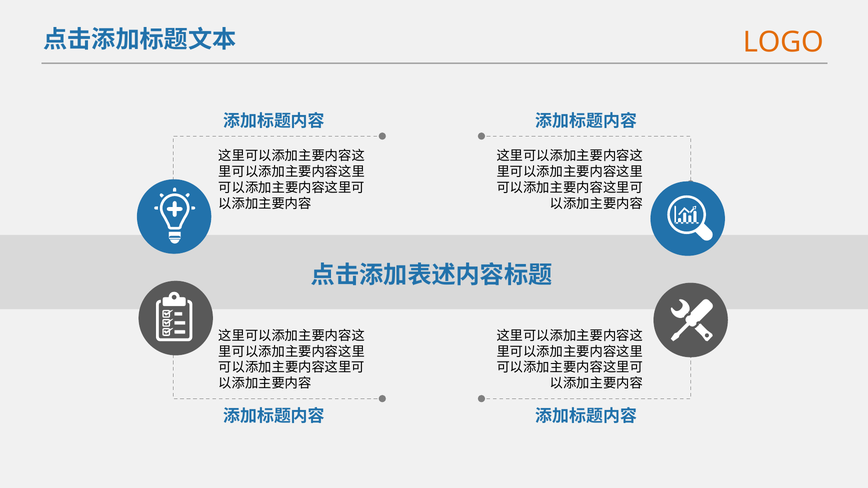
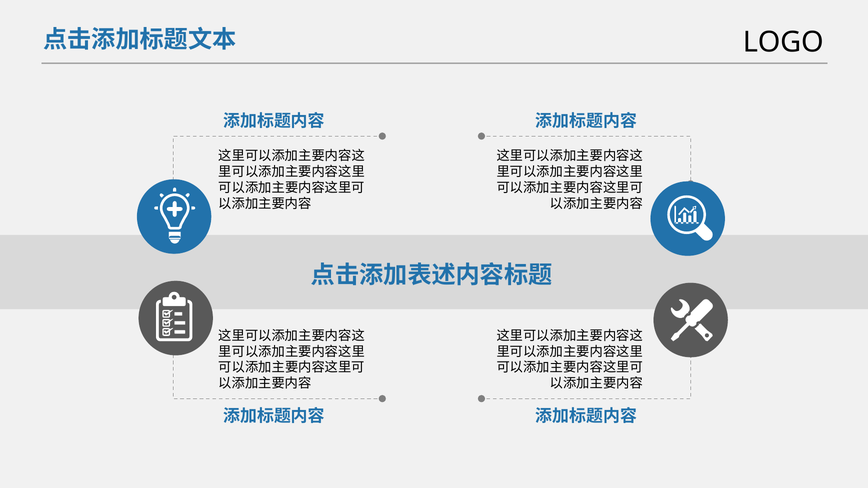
LOGO colour: orange -> black (783, 42)
